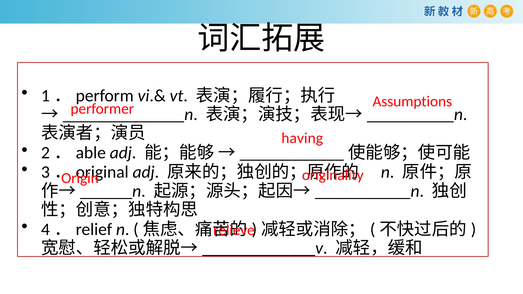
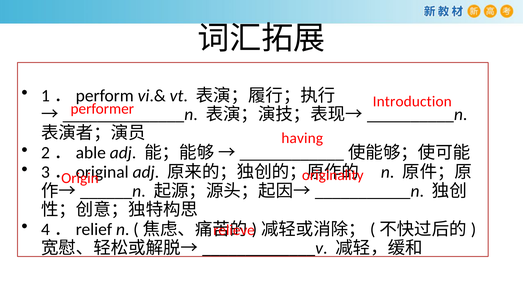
Assumptions: Assumptions -> Introduction (412, 101)
